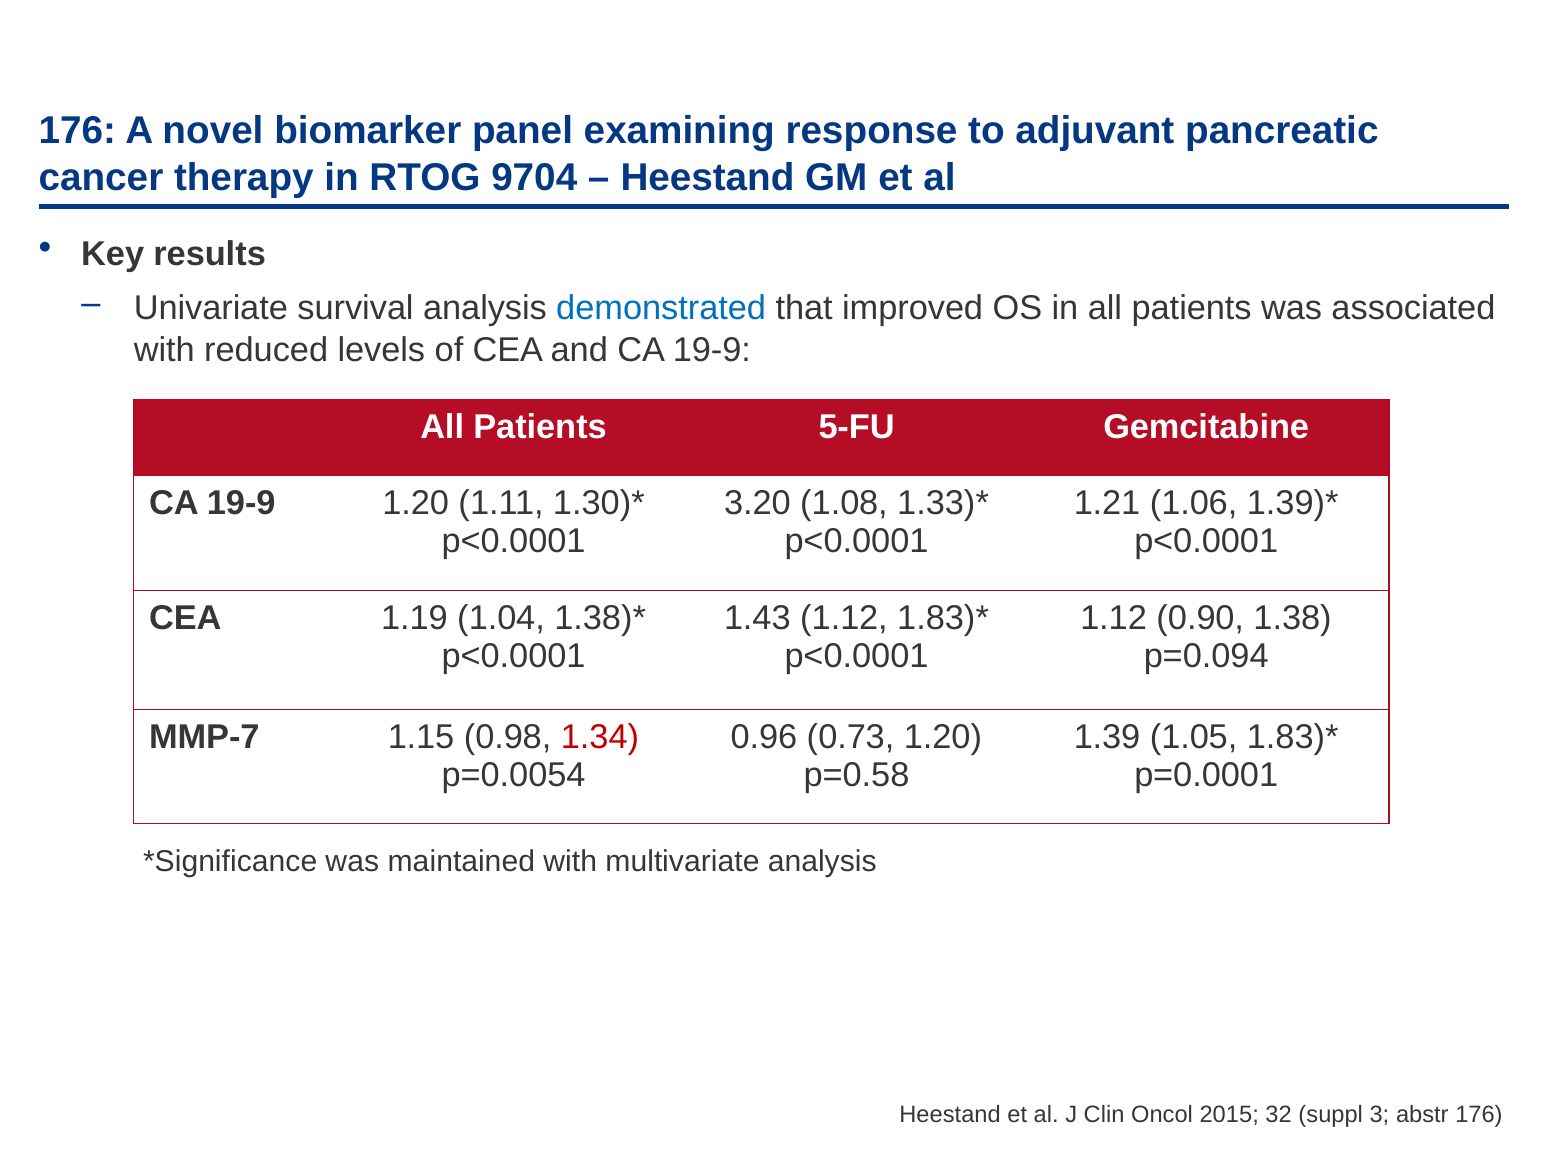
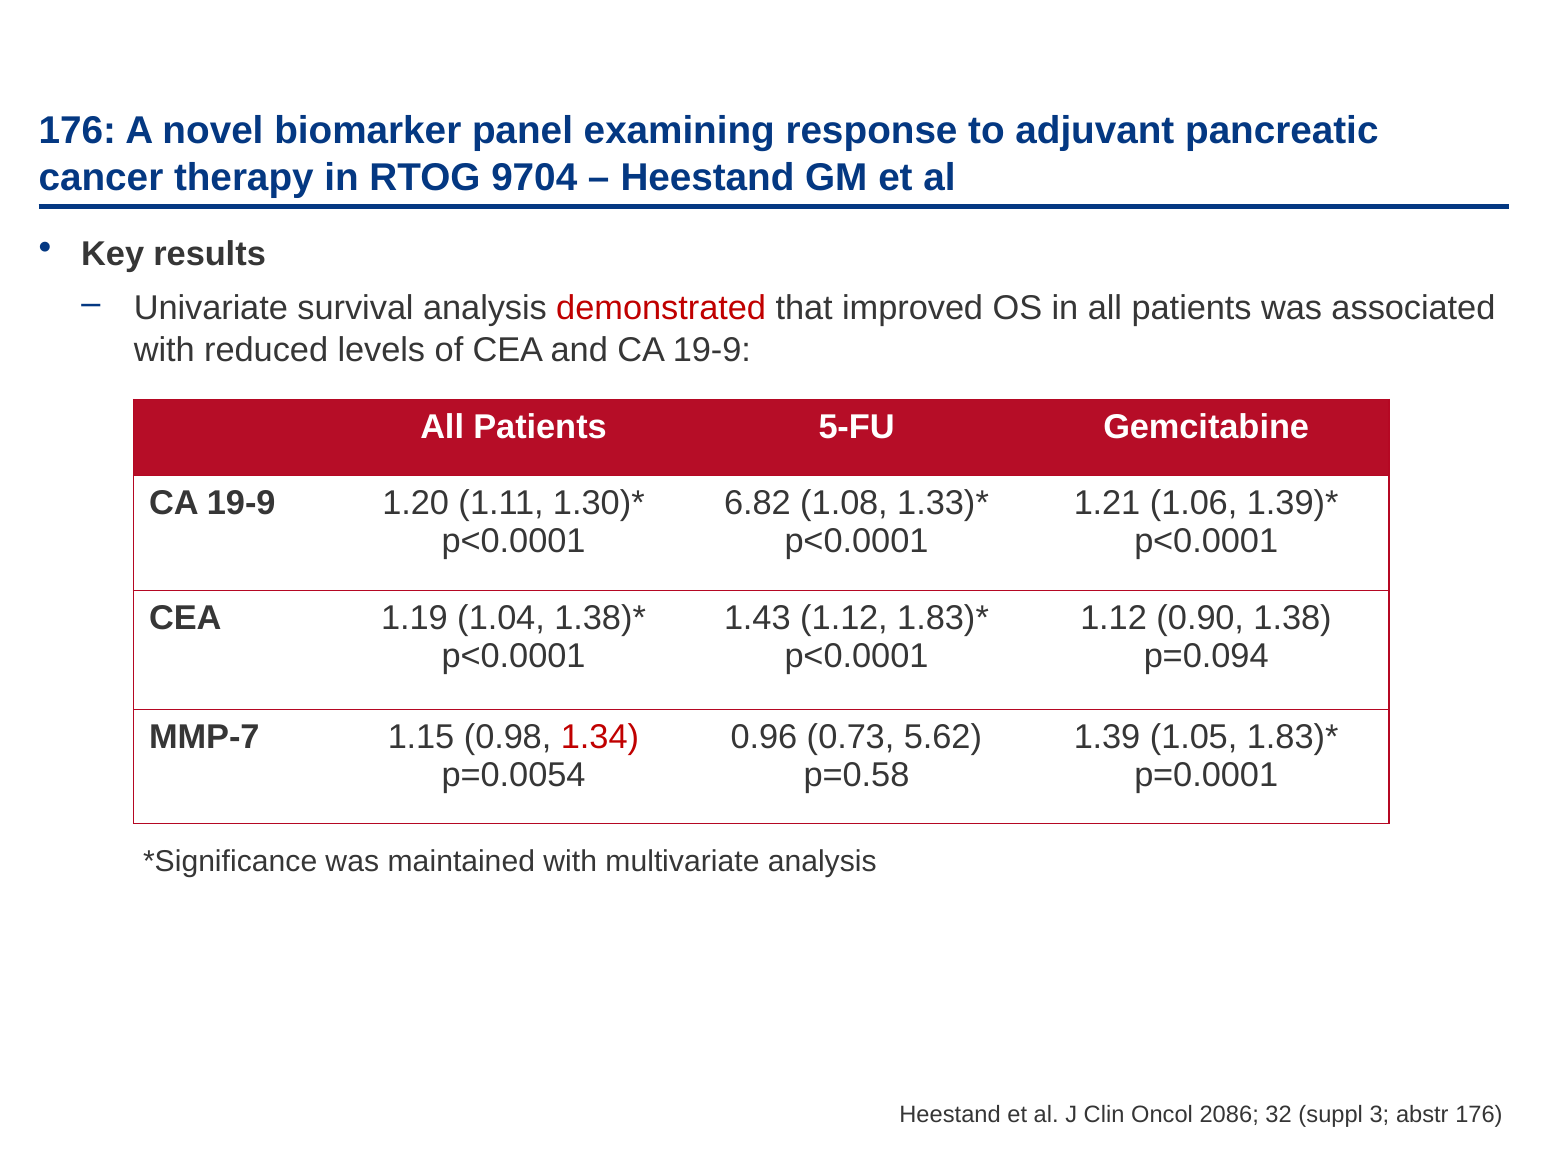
demonstrated colour: blue -> red (661, 309)
3.20: 3.20 -> 6.82 (757, 503)
0.73 1.20: 1.20 -> 5.62 (943, 737)
2015: 2015 -> 2086 (1229, 1115)
